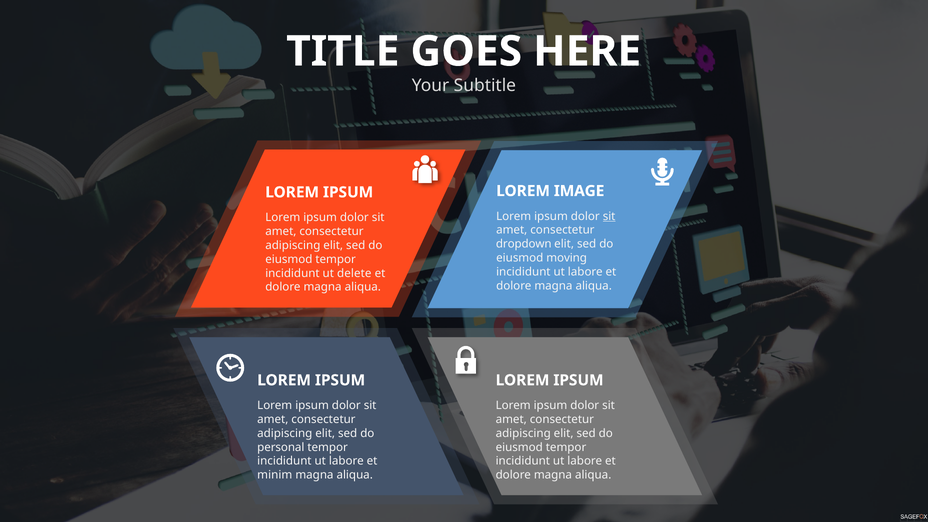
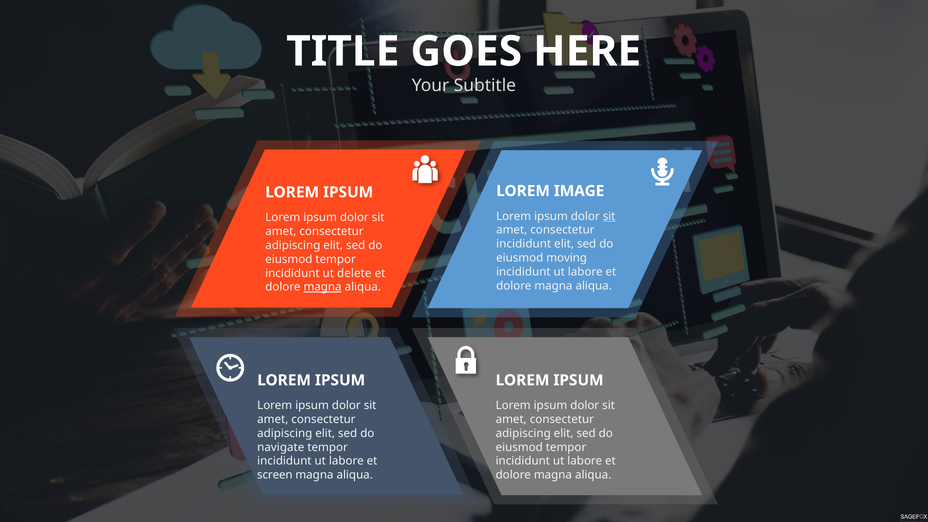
dropdown: dropdown -> incididunt (524, 244)
magna underline: none -> present (323, 287)
personal: personal -> navigate (281, 447)
minim: minim -> screen (275, 475)
